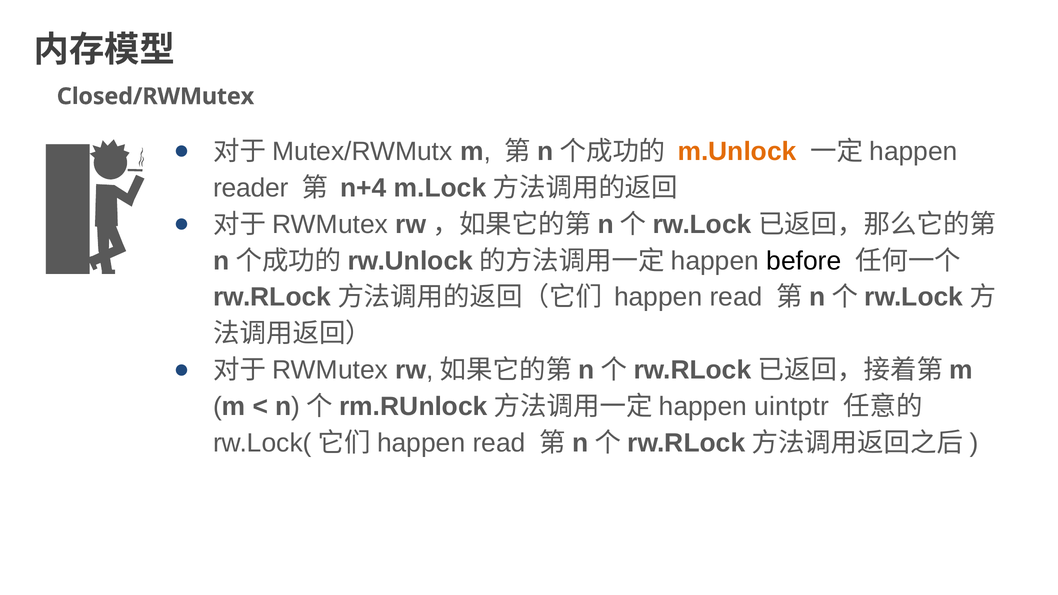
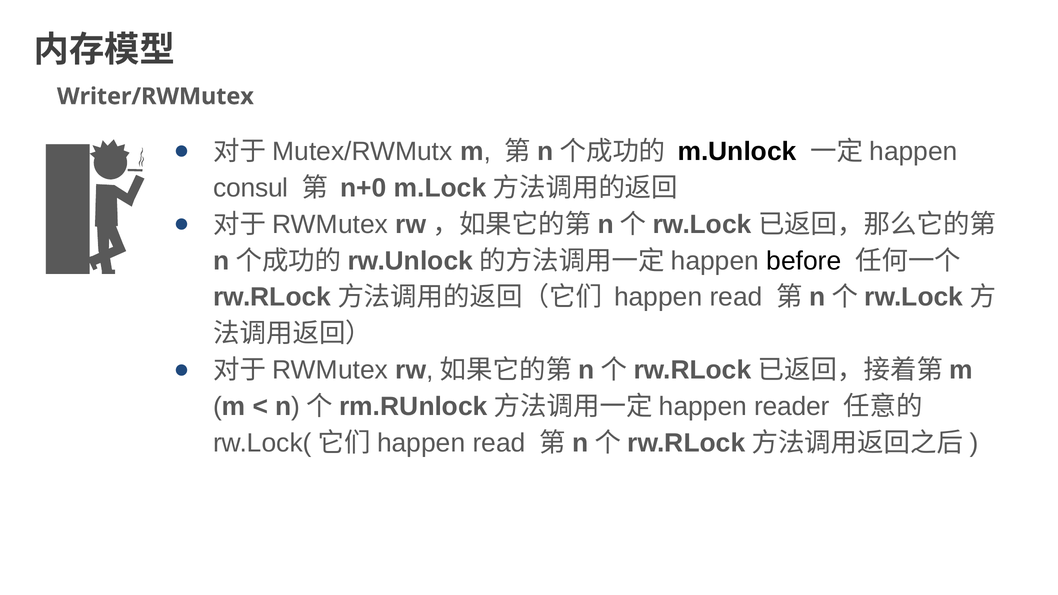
Closed/RWMutex: Closed/RWMutex -> Writer/RWMutex (155, 96)
m.Unlock colour: orange -> black (737, 151)
reader: reader -> consul (251, 188)
n+4: n+4 -> n+0 (363, 188)
uintptr: uintptr -> reader (792, 407)
